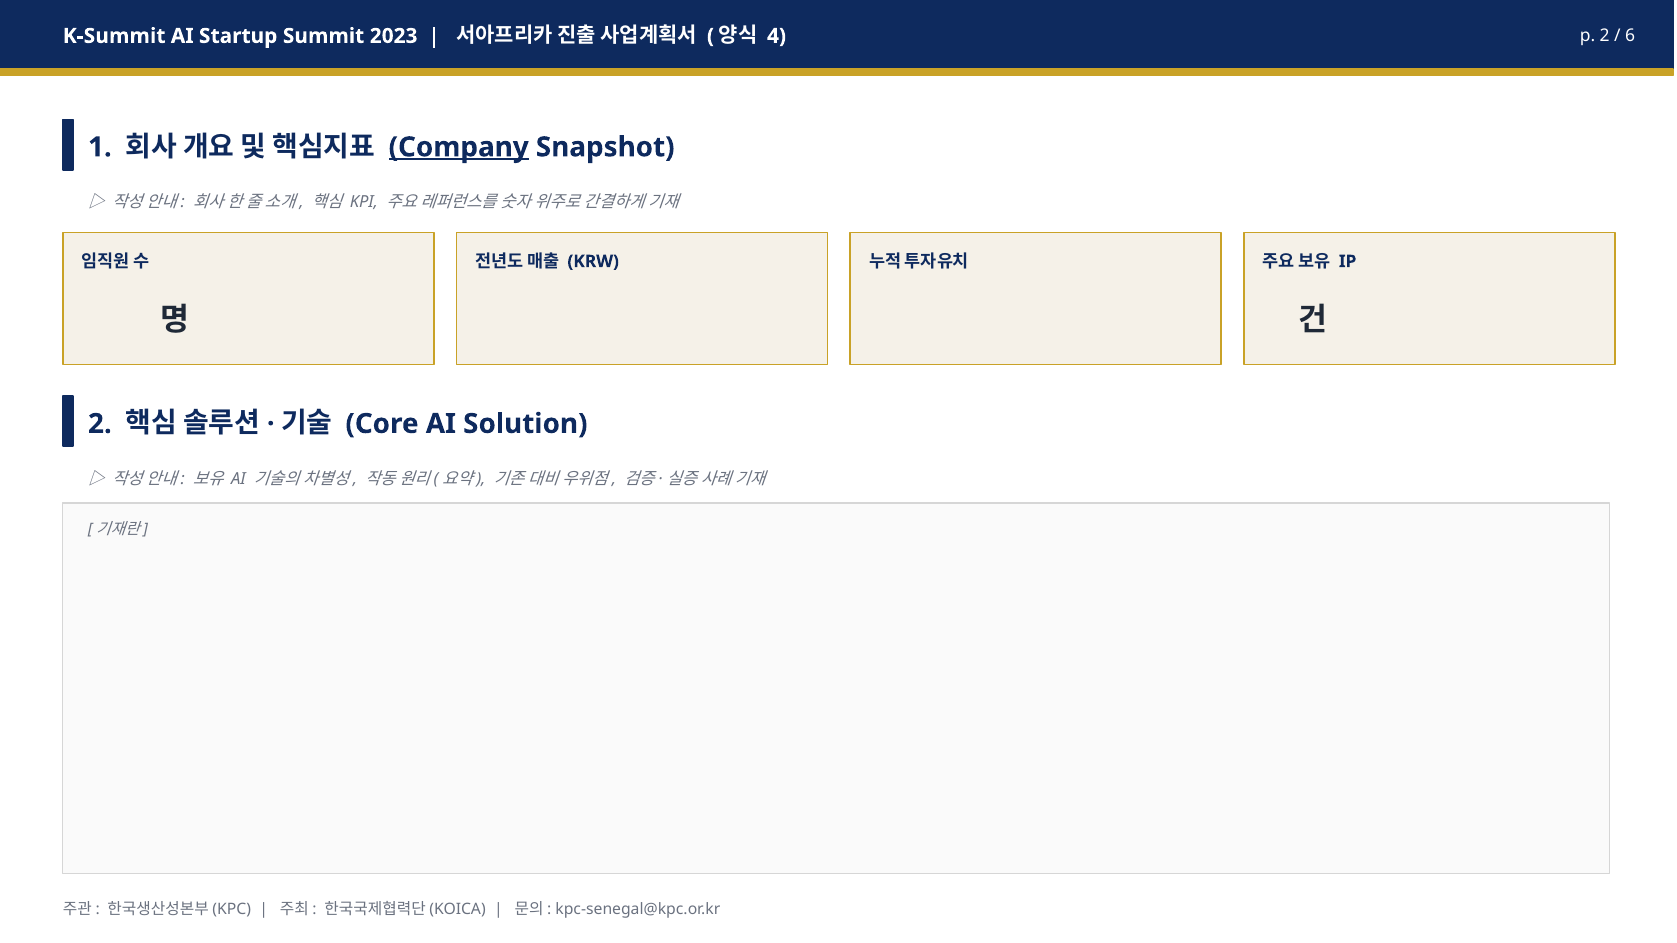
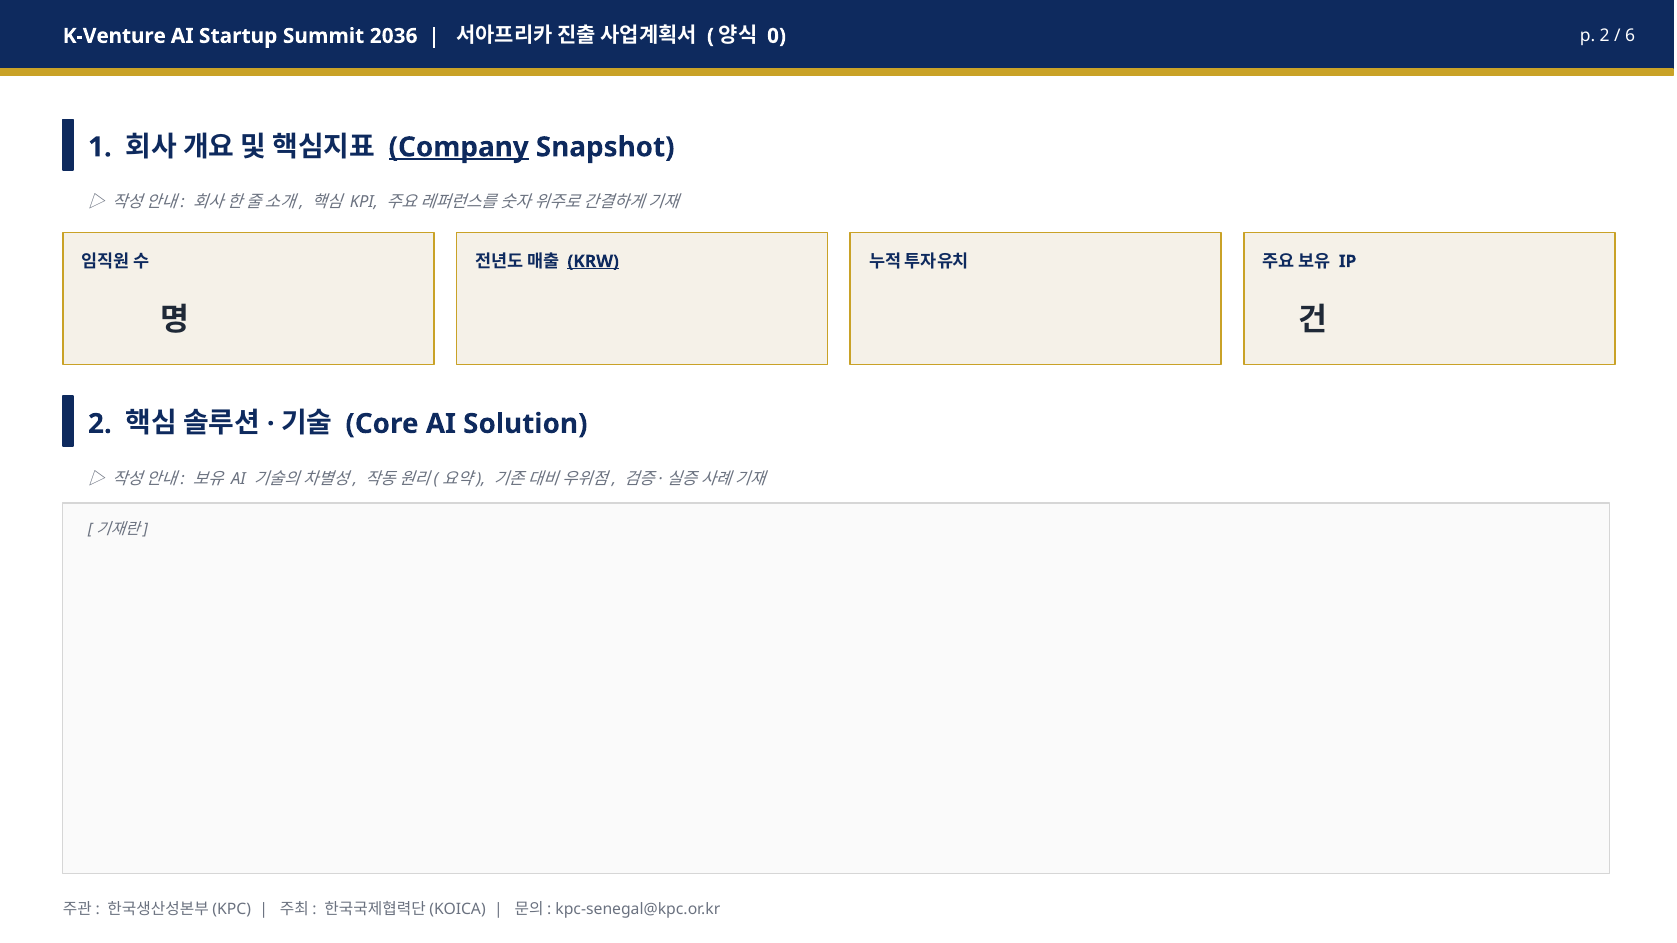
K-Summit: K-Summit -> K-Venture (114, 36)
2023: 2023 -> 2036 (394, 36)
4: 4 -> 0 (777, 36)
KRW underline: none -> present (593, 262)
